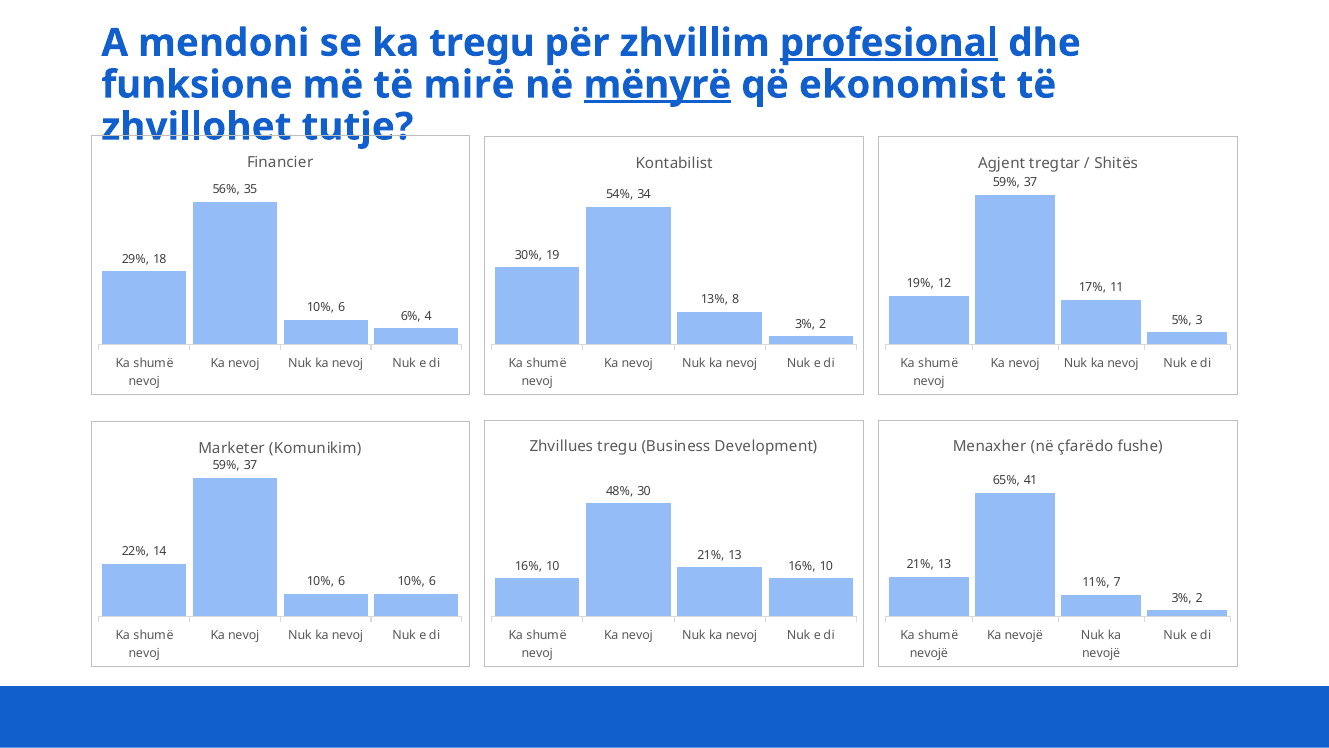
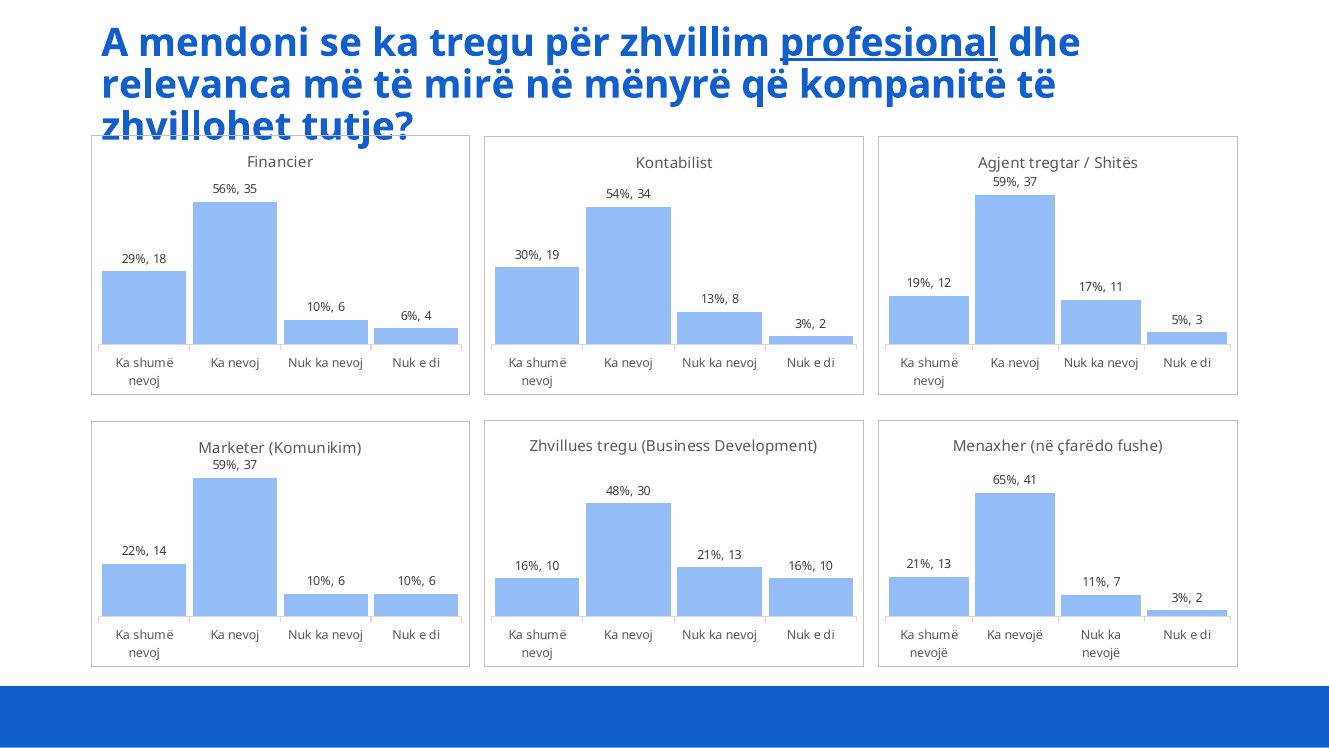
funksione: funksione -> relevanca (197, 85)
mënyrë underline: present -> none (657, 85)
ekonomist: ekonomist -> kompanitë (903, 85)
